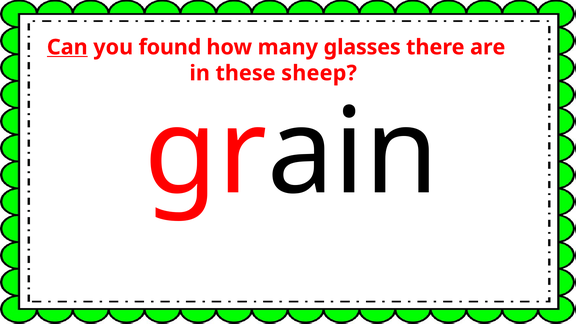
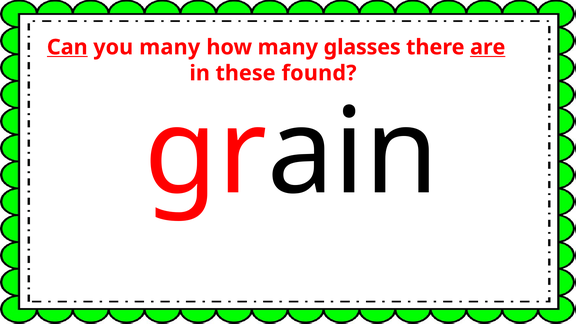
you found: found -> many (170, 47)
are underline: none -> present (488, 47)
sheep: sheep -> found (319, 73)
